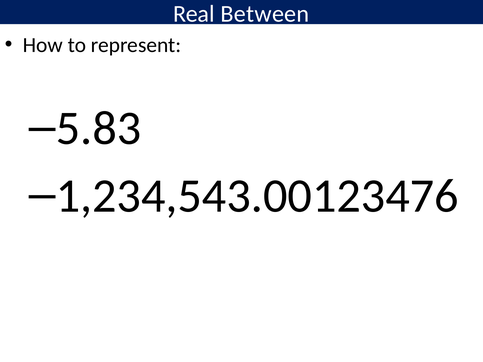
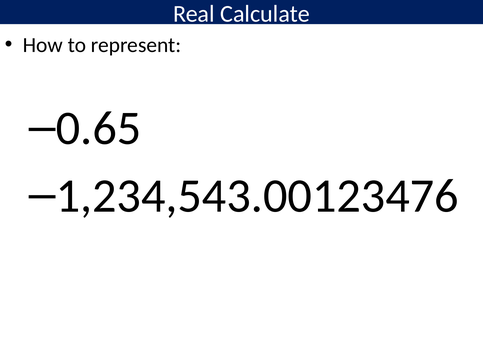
Between: Between -> Calculate (265, 14)
5.83: 5.83 -> 0.65 (99, 128)
